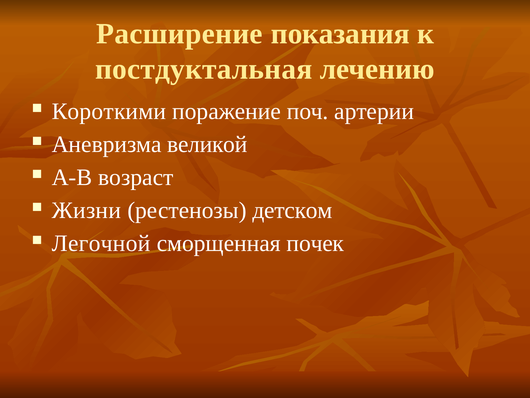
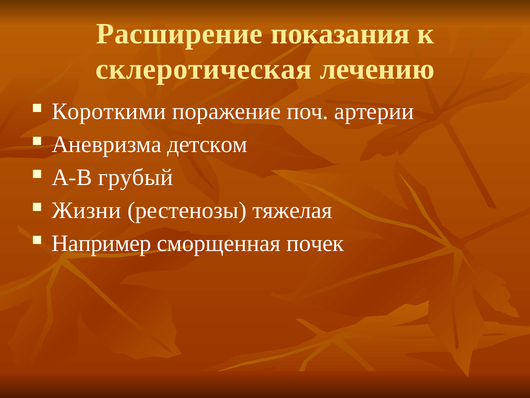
постдуктальная: постдуктальная -> склеротическая (204, 69)
великой: великой -> детском (207, 144)
возраст: возраст -> грубый (136, 177)
детском: детском -> тяжелая (292, 210)
Легочной: Легочной -> Например (101, 243)
